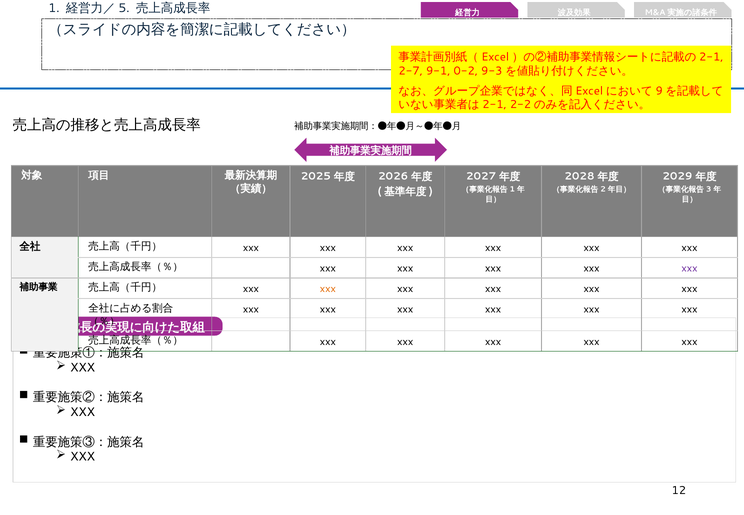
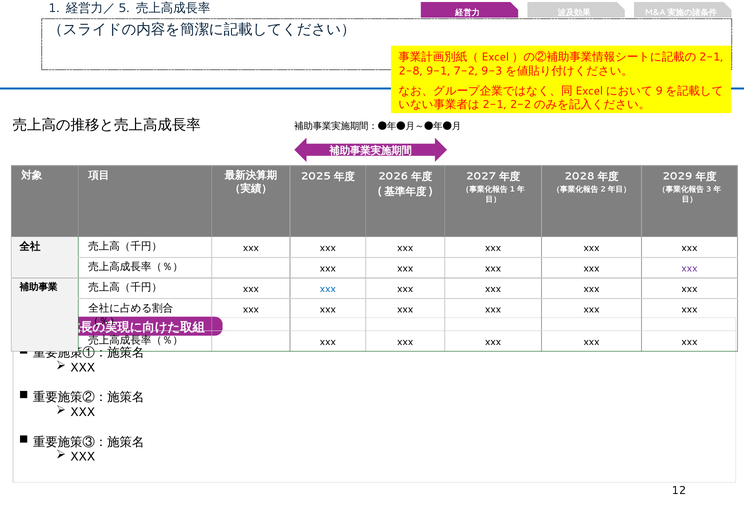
2-7: 2-7 -> 2-8 (411, 71)
0-2: 0-2 -> 7-2 (466, 71)
xxx colour: orange -> blue (328, 289)
